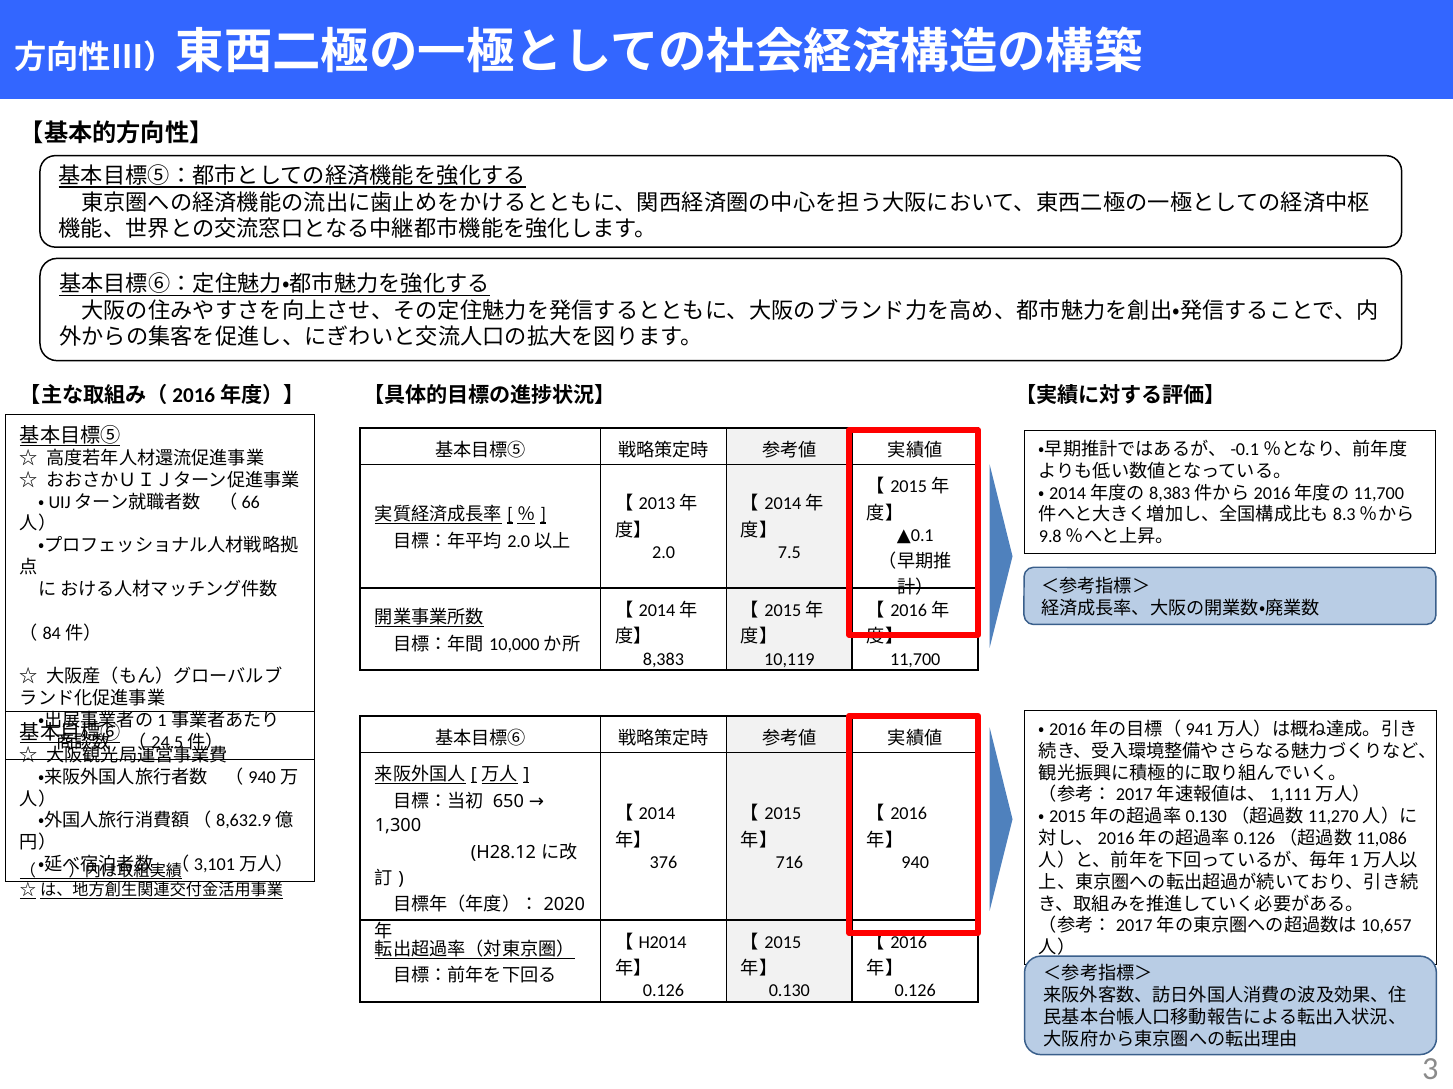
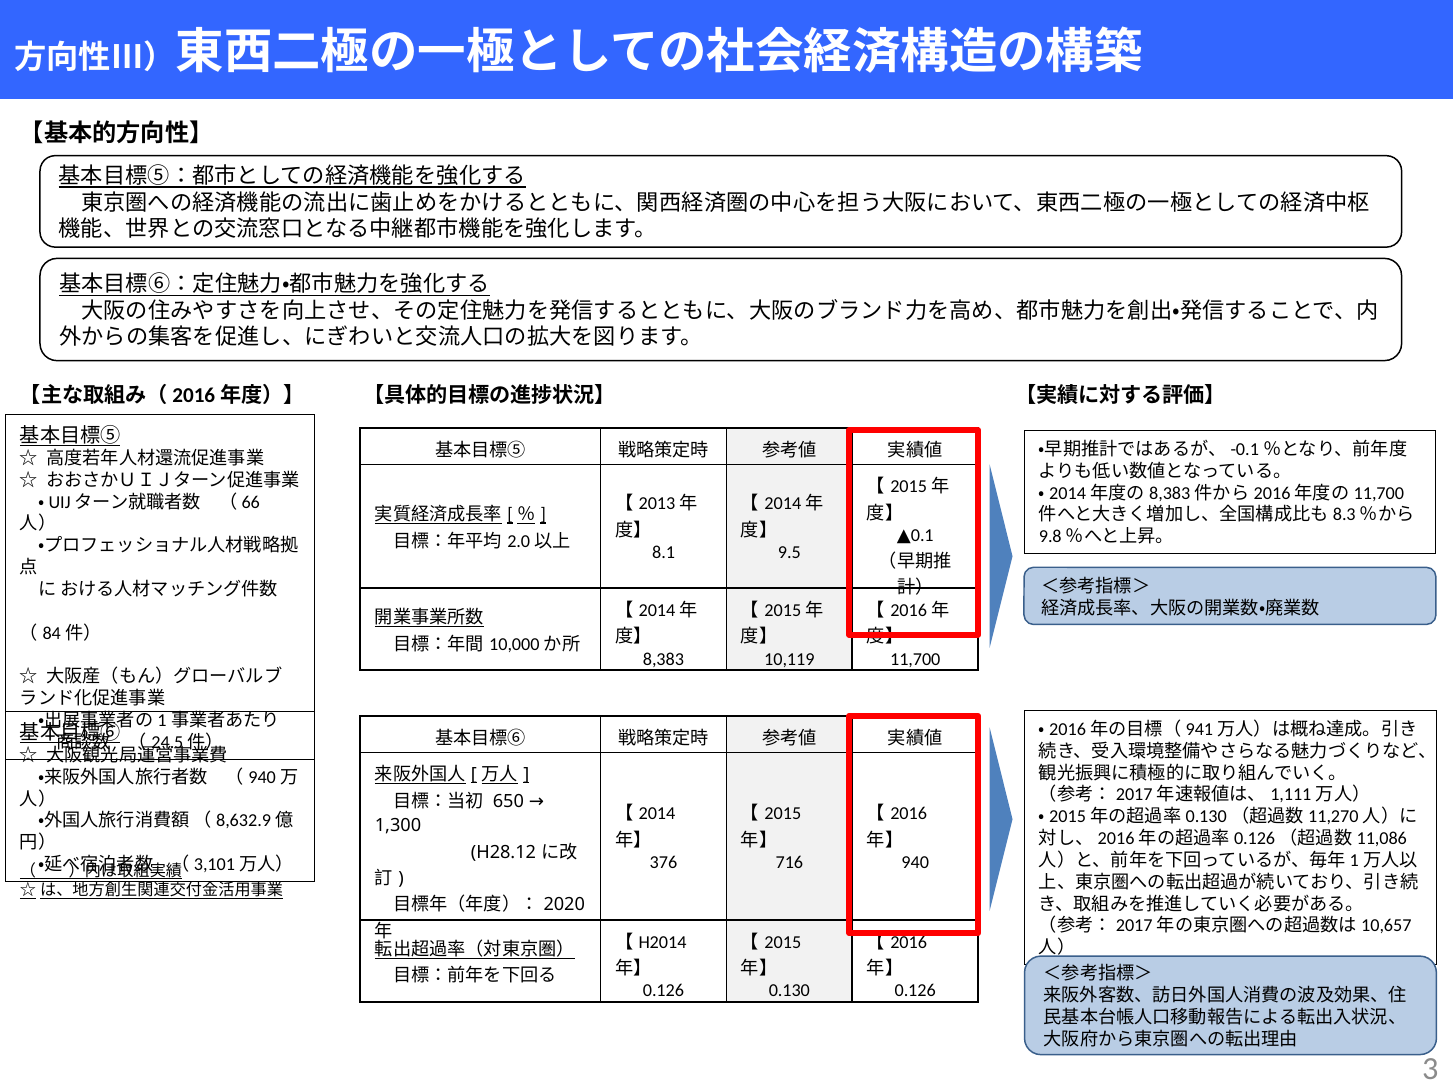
2.0: 2.0 -> 8.1 (664, 553)
7.5: 7.5 -> 9.5 (789, 553)
